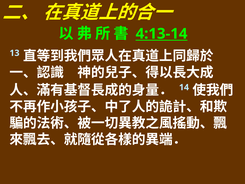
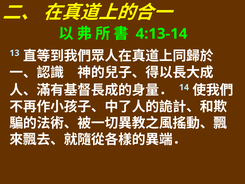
4:13-14 underline: present -> none (162, 34)
